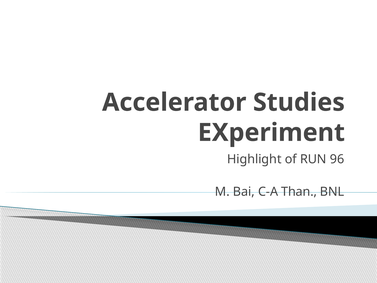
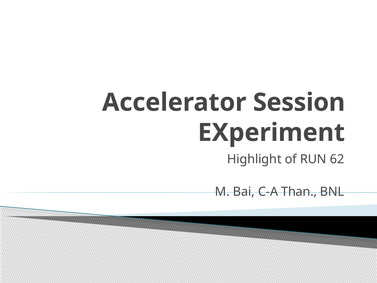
Studies: Studies -> Session (299, 102)
96: 96 -> 62 (337, 159)
